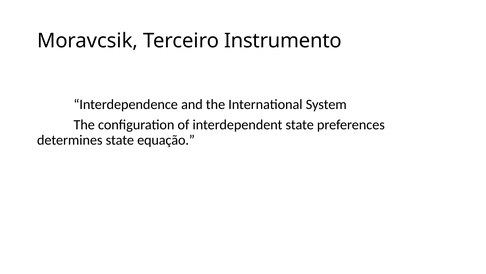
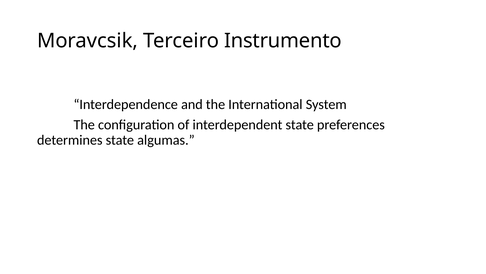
equação: equação -> algumas (166, 140)
